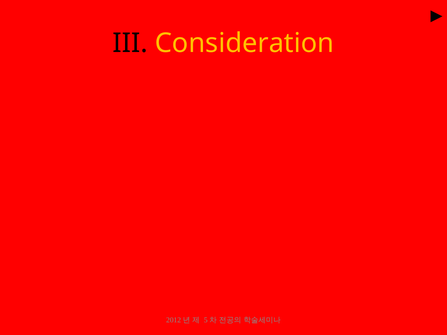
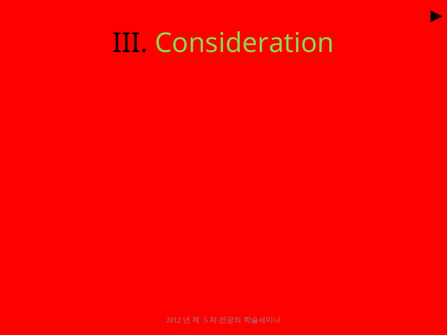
Consideration colour: yellow -> light green (244, 43)
